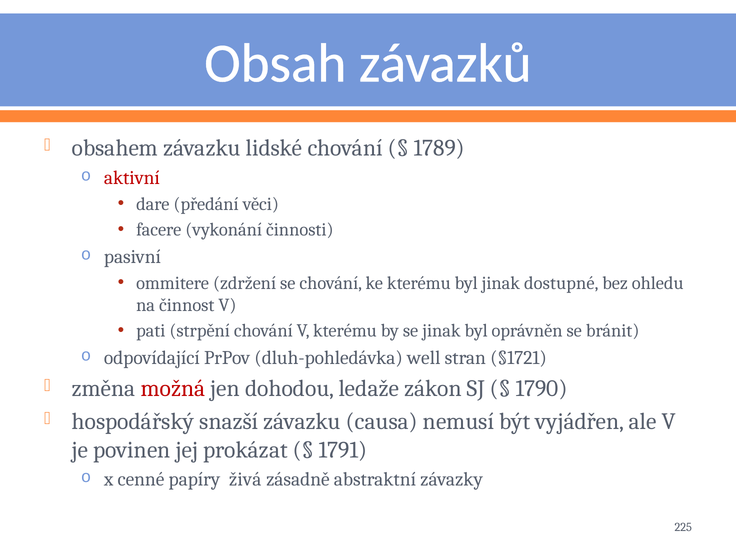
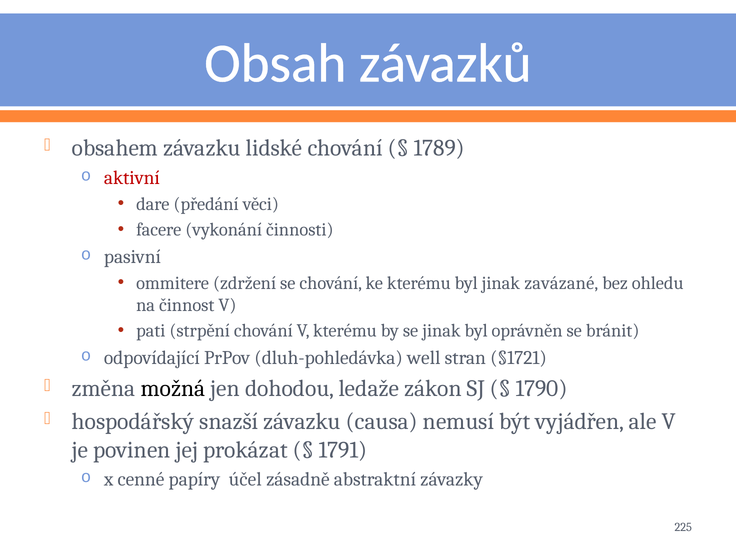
dostupné: dostupné -> zavázané (561, 283)
možná colour: red -> black (173, 389)
živá: živá -> účel (245, 479)
